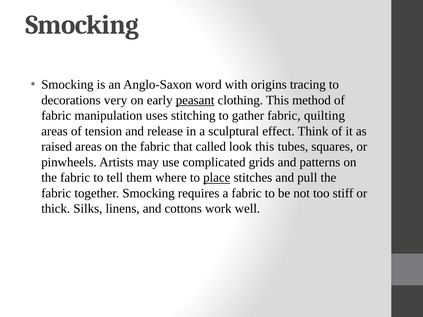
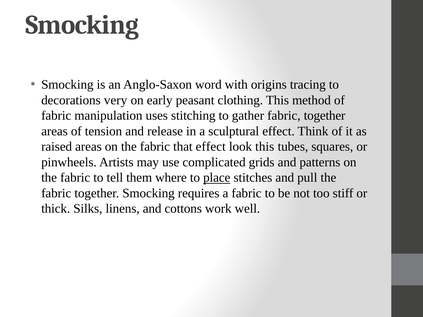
peasant underline: present -> none (195, 100)
gather fabric quilting: quilting -> together (325, 116)
that called: called -> effect (211, 147)
